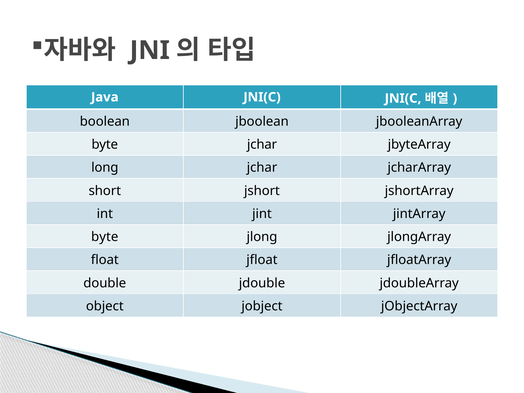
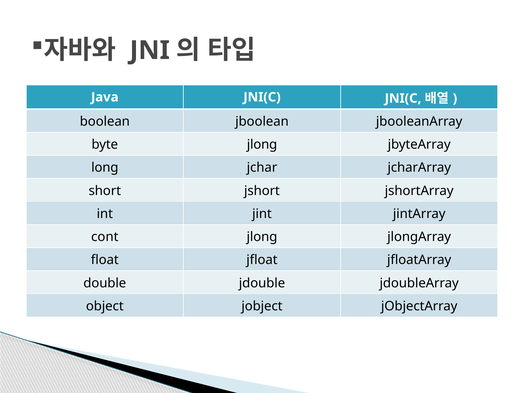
byte jchar: jchar -> jlong (262, 145)
byte: byte -> cont (105, 237)
